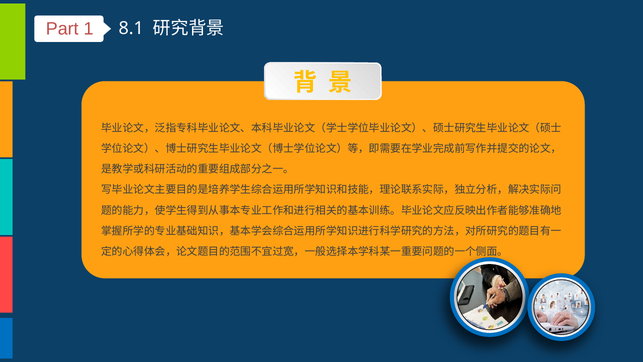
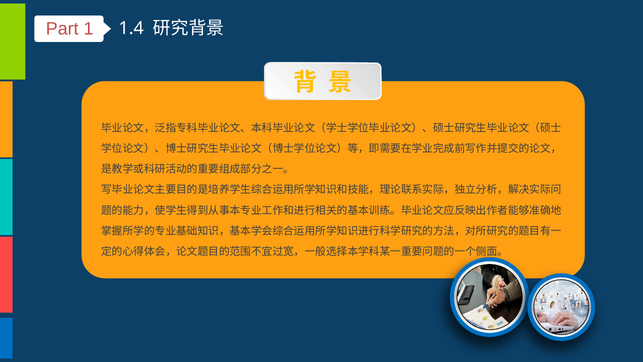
8.1: 8.1 -> 1.4 (131, 28)
